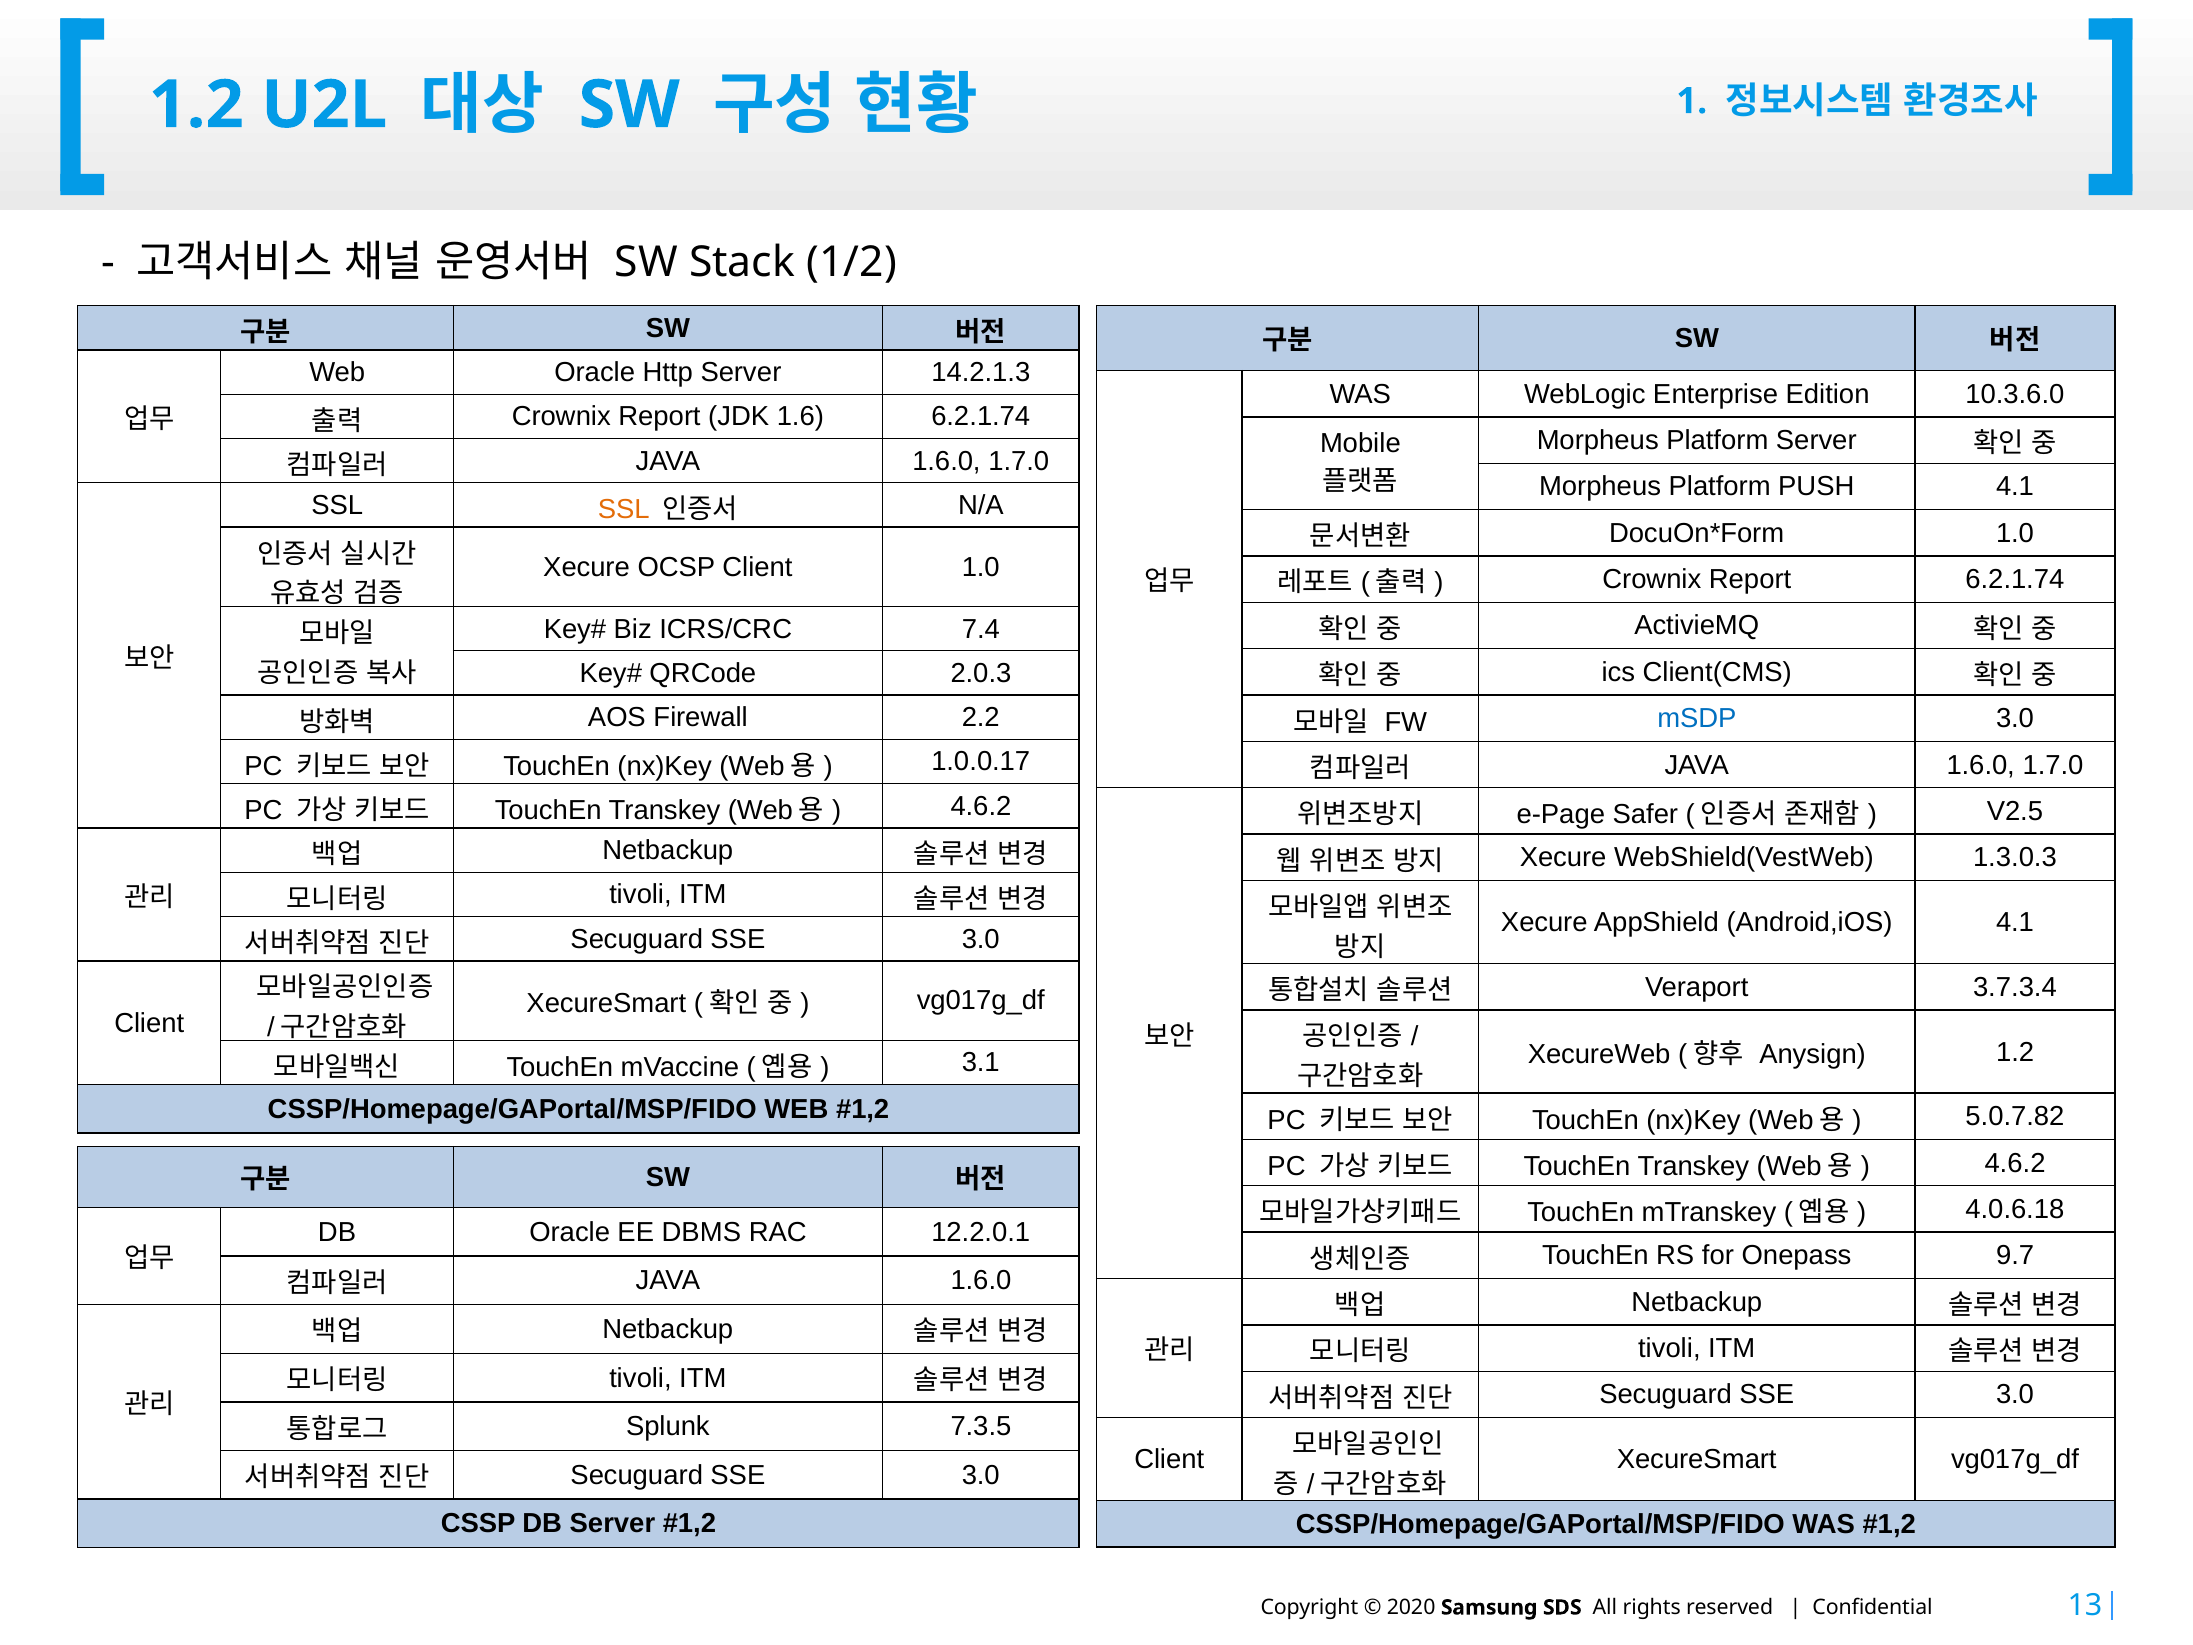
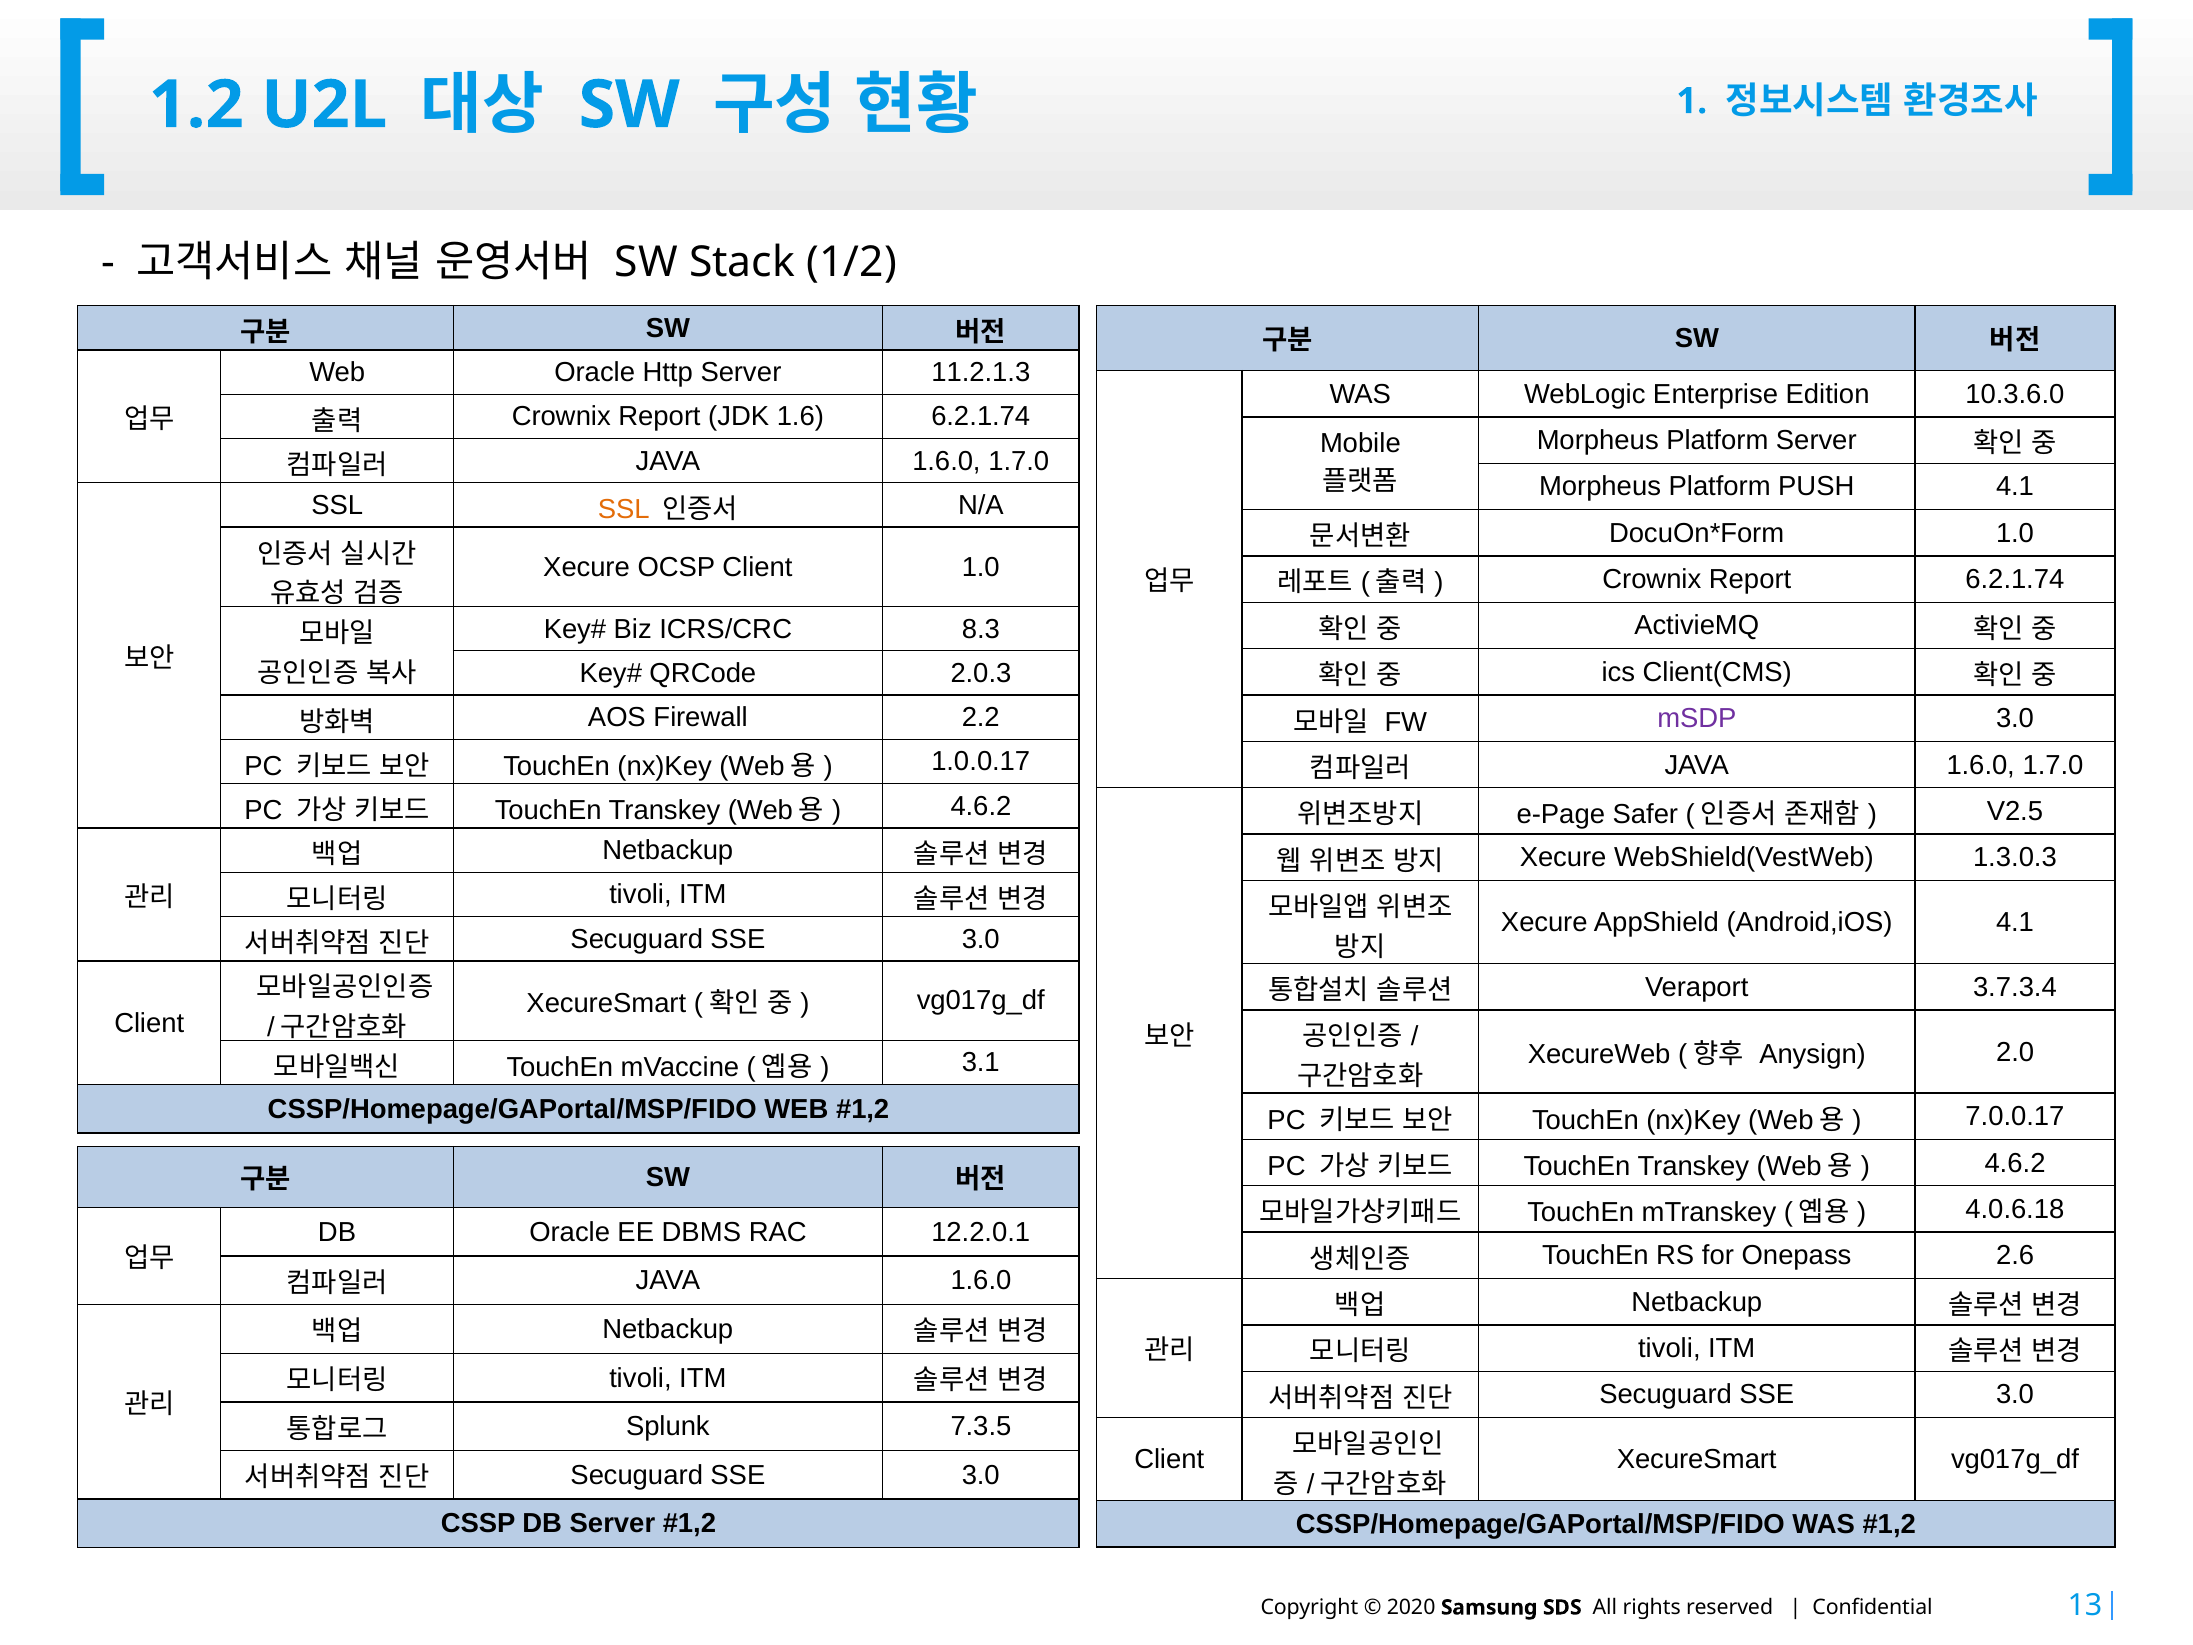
14.2.1.3: 14.2.1.3 -> 11.2.1.3 (981, 372)
7.4: 7.4 -> 8.3 (981, 629)
mSDP colour: blue -> purple (1697, 719)
Anysign 1.2: 1.2 -> 2.0 (2015, 1052)
5.0.7.82: 5.0.7.82 -> 7.0.0.17 (2015, 1116)
9.7: 9.7 -> 2.6 (2015, 1256)
